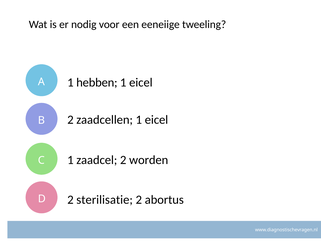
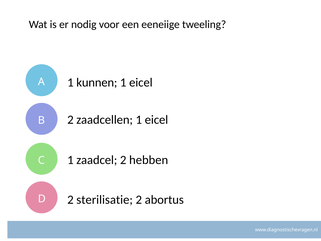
hebben: hebben -> kunnen (97, 83)
worden: worden -> hebben (149, 160)
